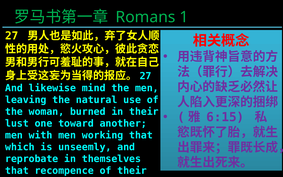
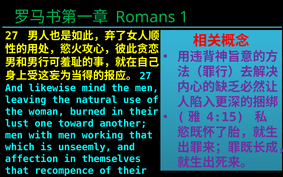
6:15: 6:15 -> 4:15 (225, 117)
reprobate: reprobate -> affection (32, 159)
